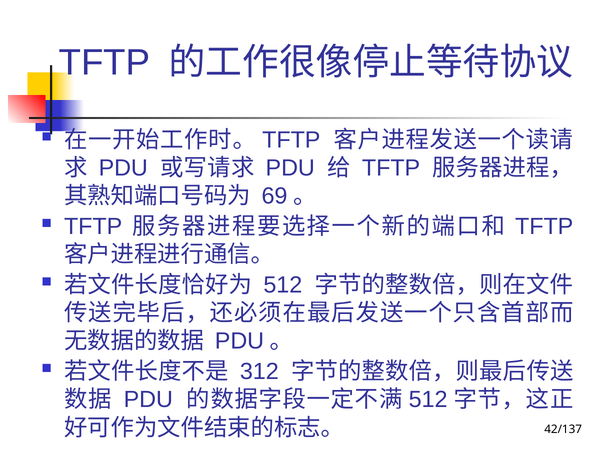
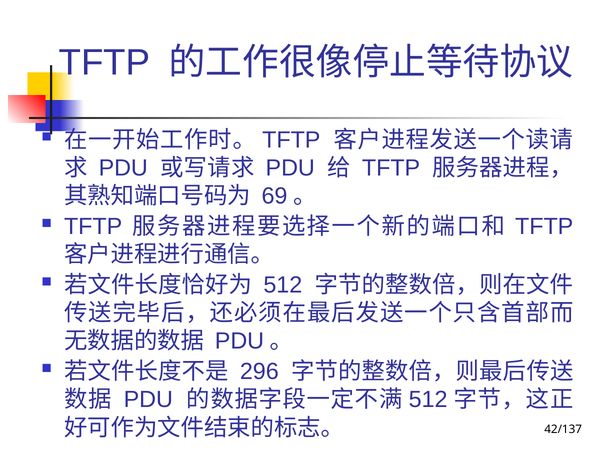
312: 312 -> 296 (259, 371)
